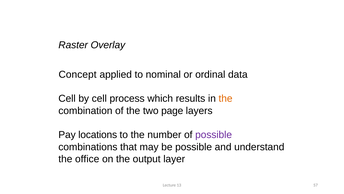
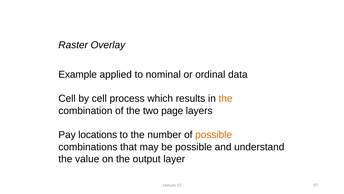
Concept: Concept -> Example (78, 74)
possible colour: purple -> orange (214, 135)
office: office -> value (87, 159)
